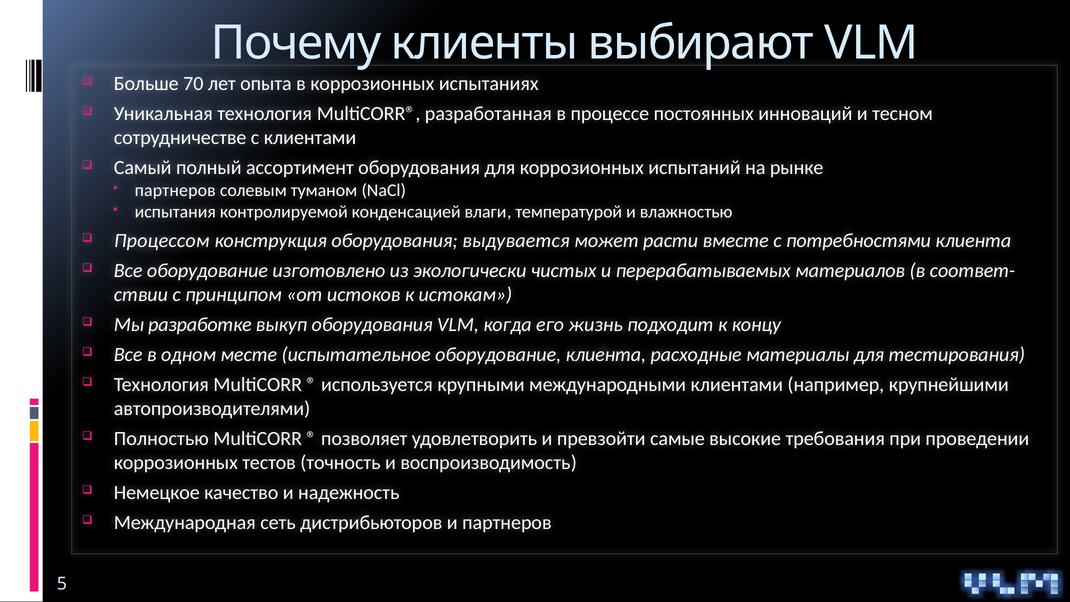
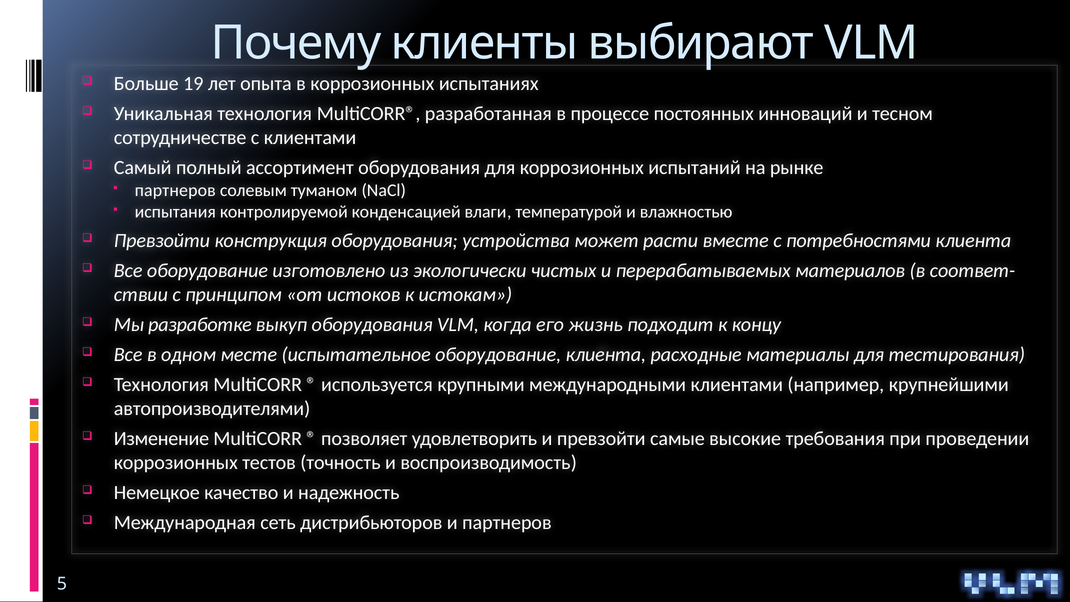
70: 70 -> 19 (193, 84)
Процессом: Процессом -> Превзойти (162, 241)
выдувается: выдувается -> устройства (516, 241)
Полностью: Полностью -> Изменение (161, 439)
